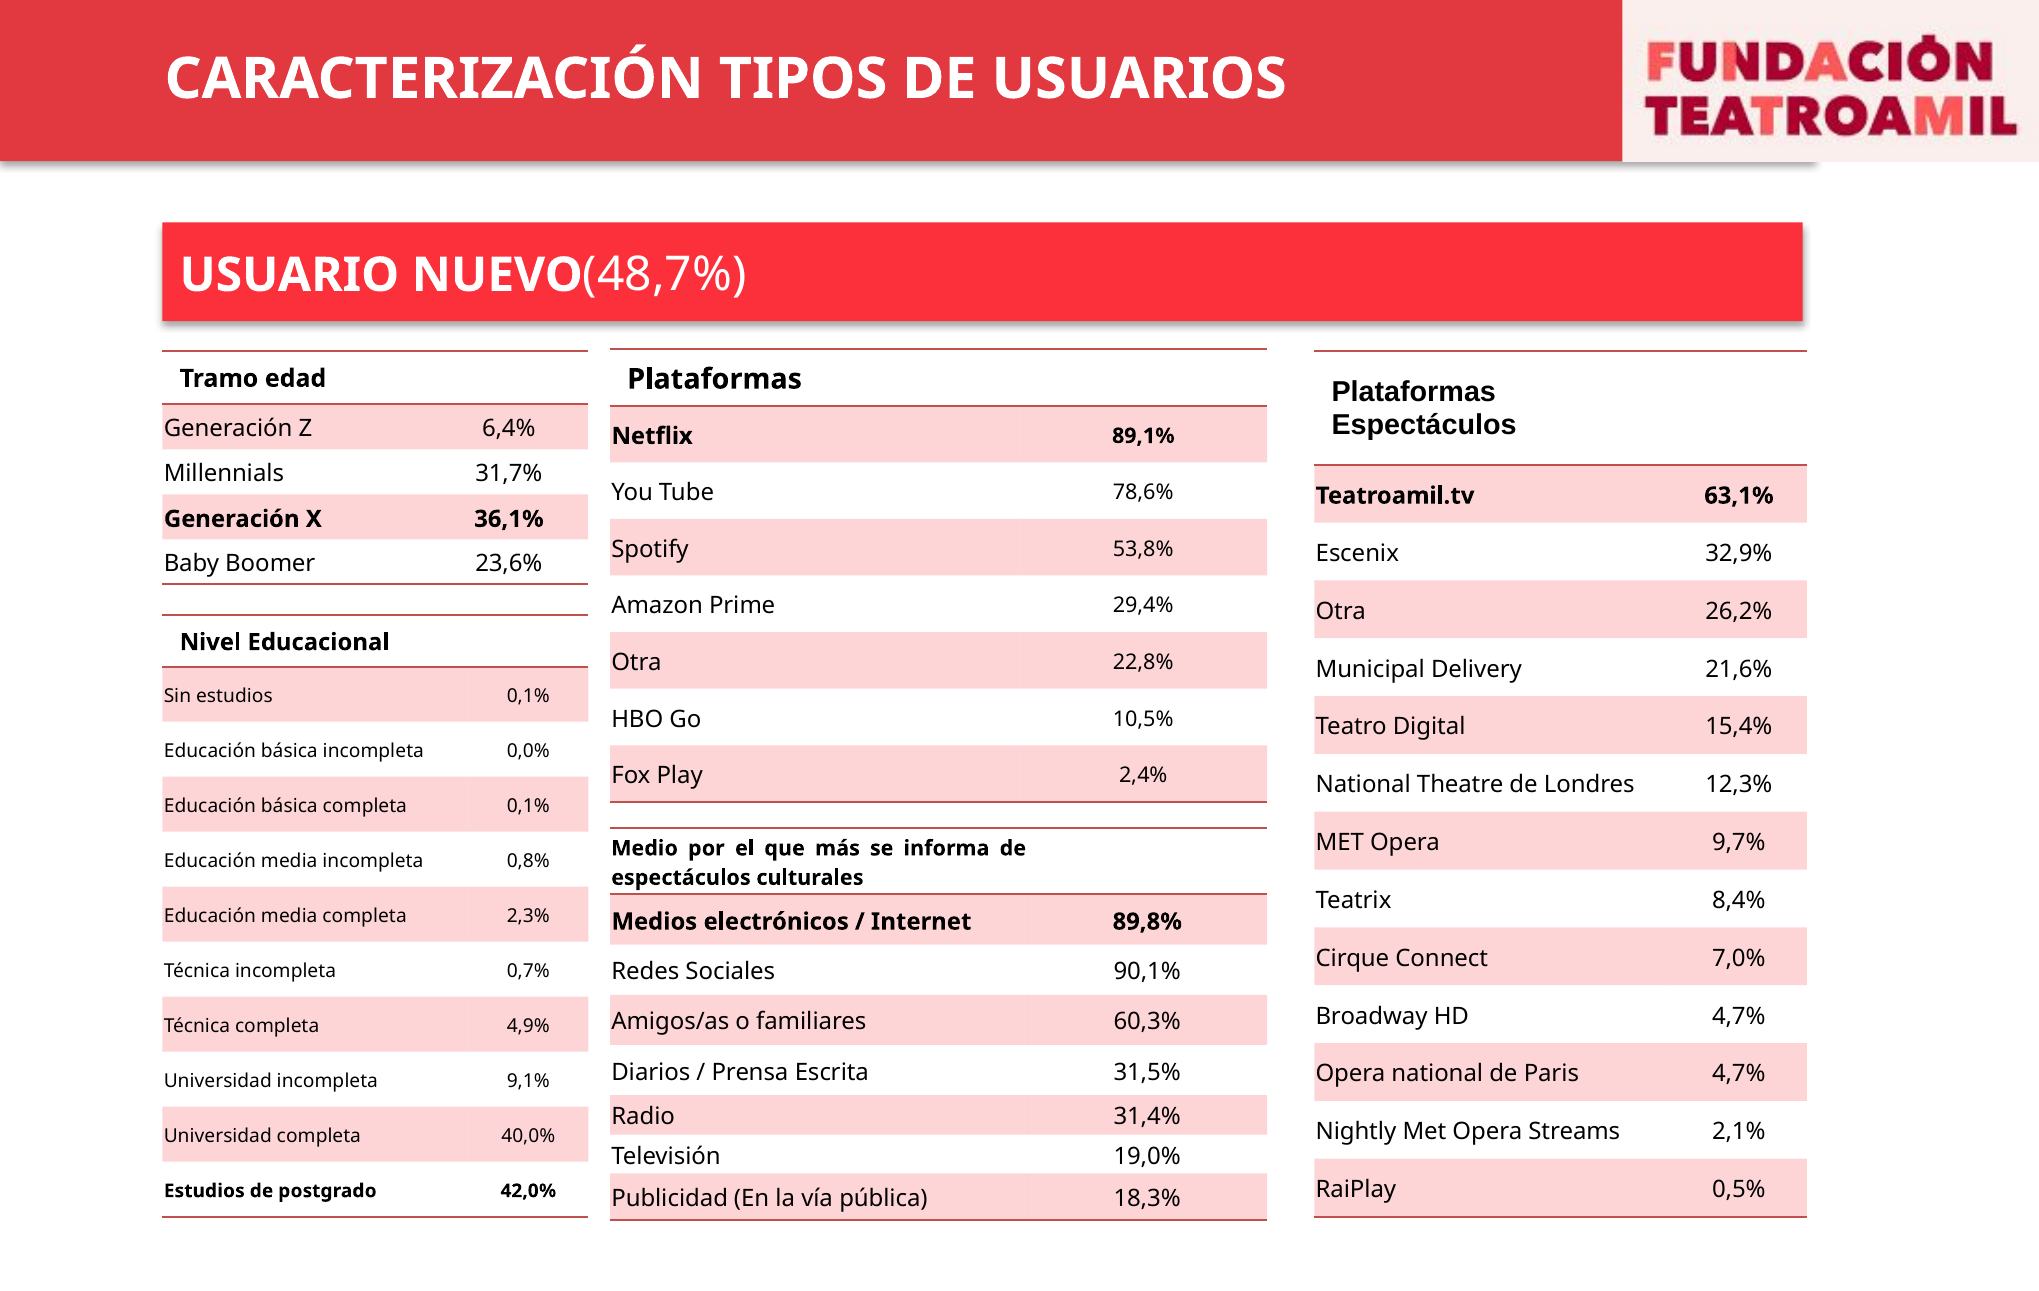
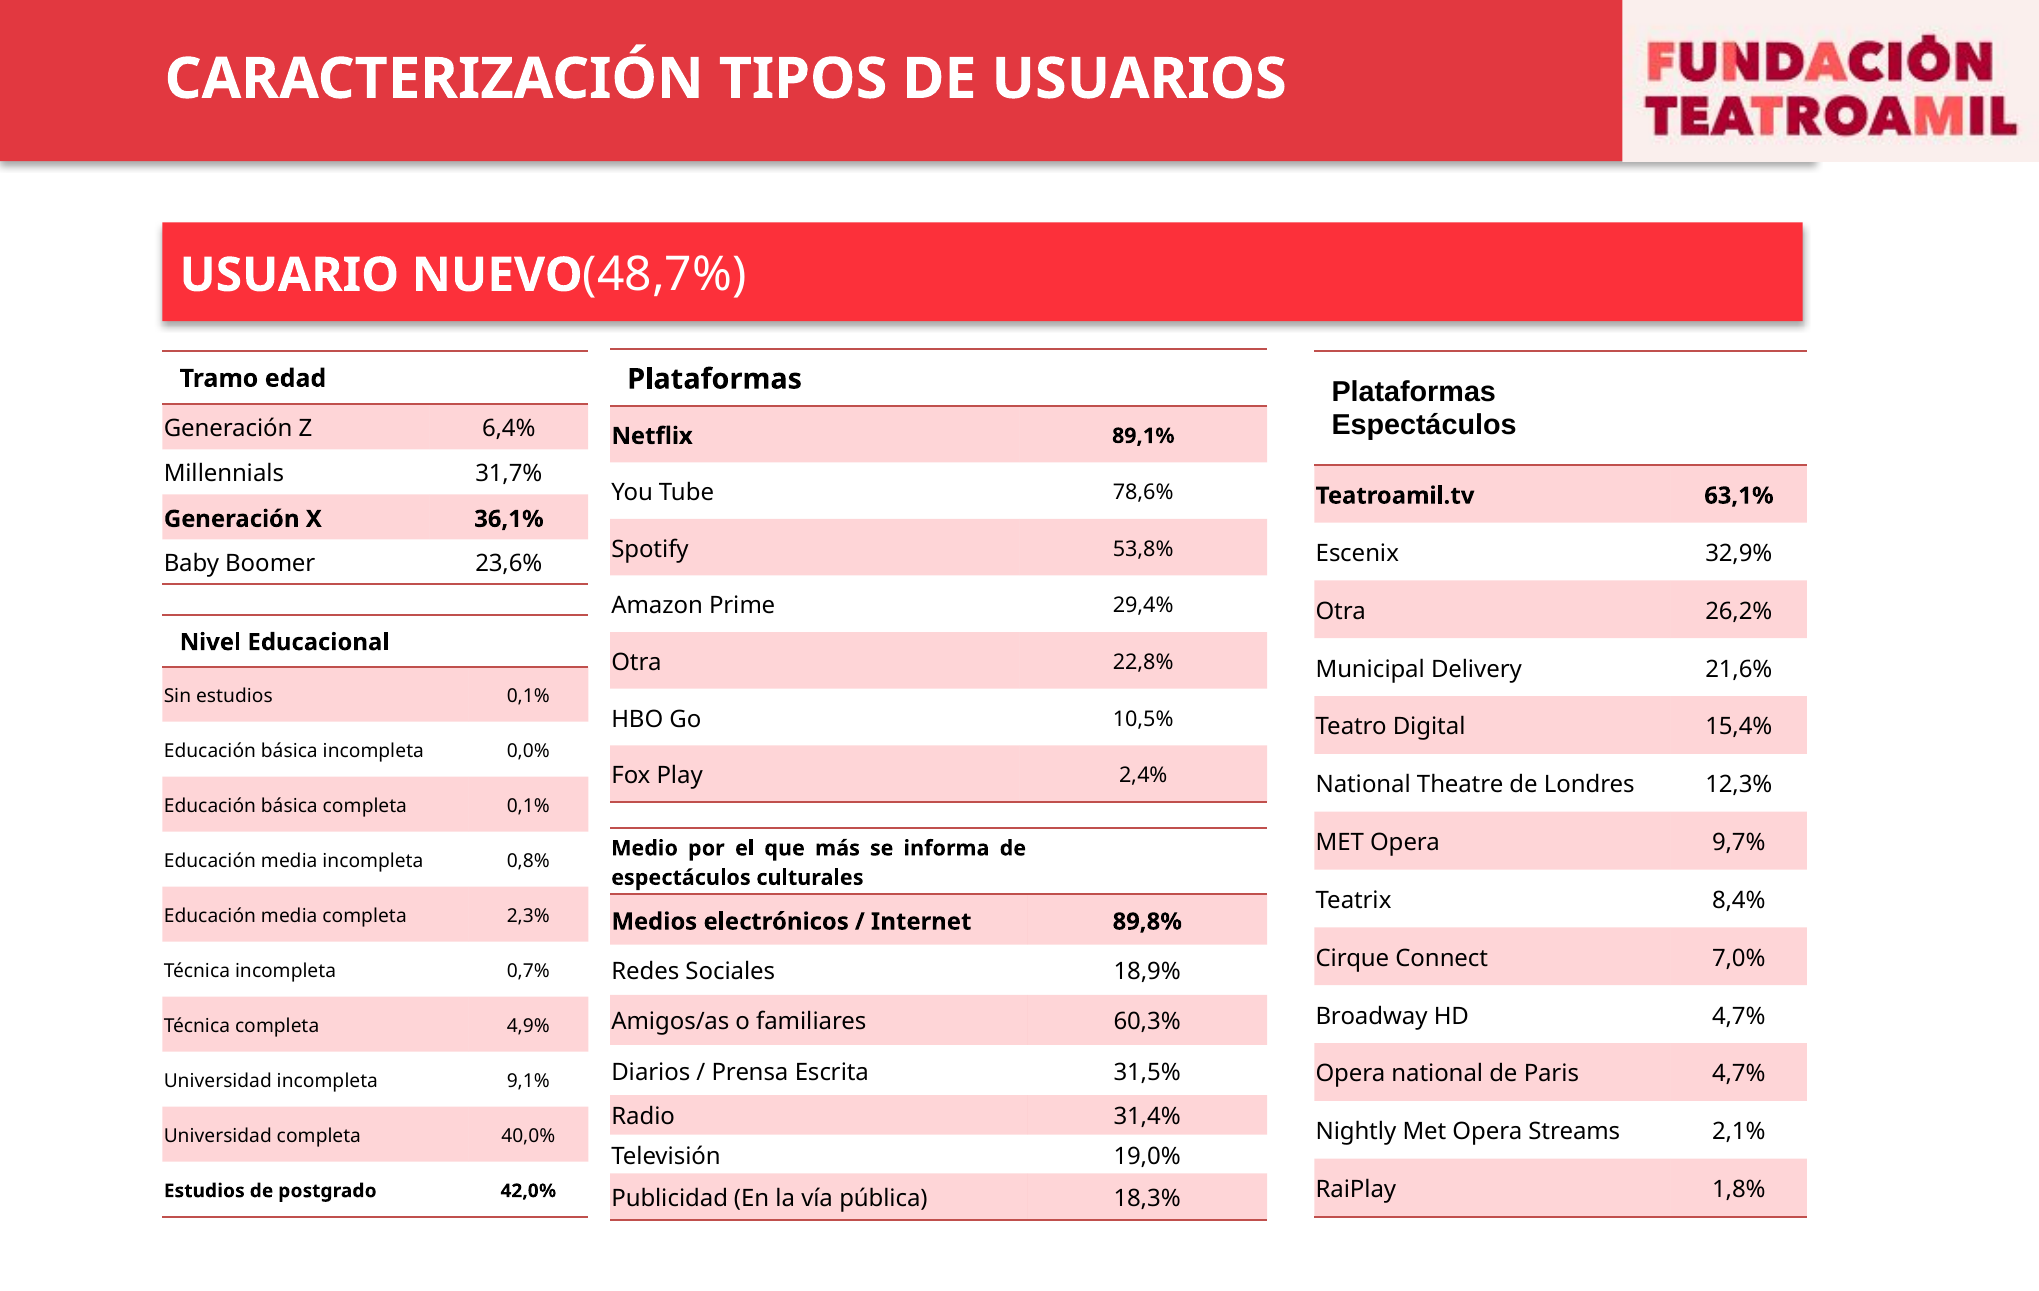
90,1%: 90,1% -> 18,9% (1147, 972)
0,5%: 0,5% -> 1,8% (1739, 1190)
